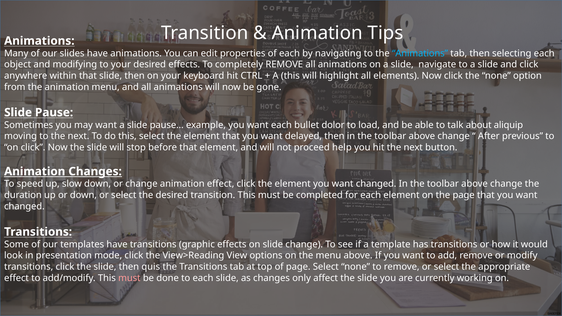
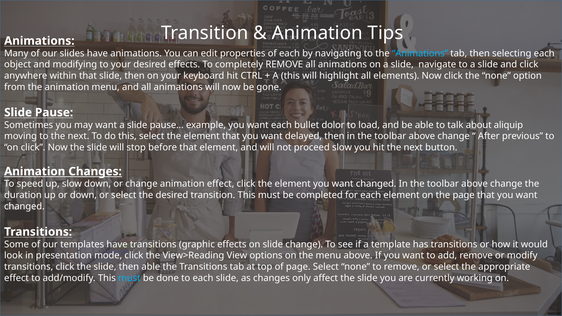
proceed help: help -> slow (342, 147)
then quis: quis -> able (151, 267)
must colour: pink -> light blue (129, 278)
